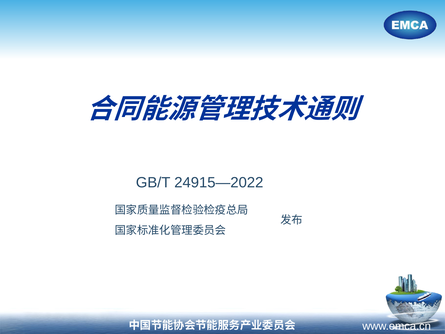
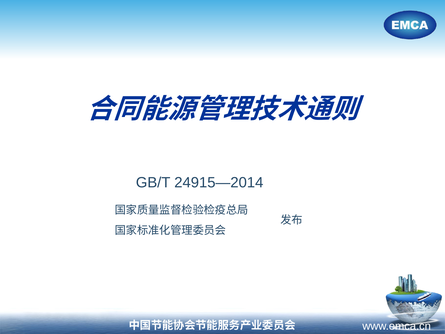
24915—2022: 24915—2022 -> 24915—2014 (219, 183)
